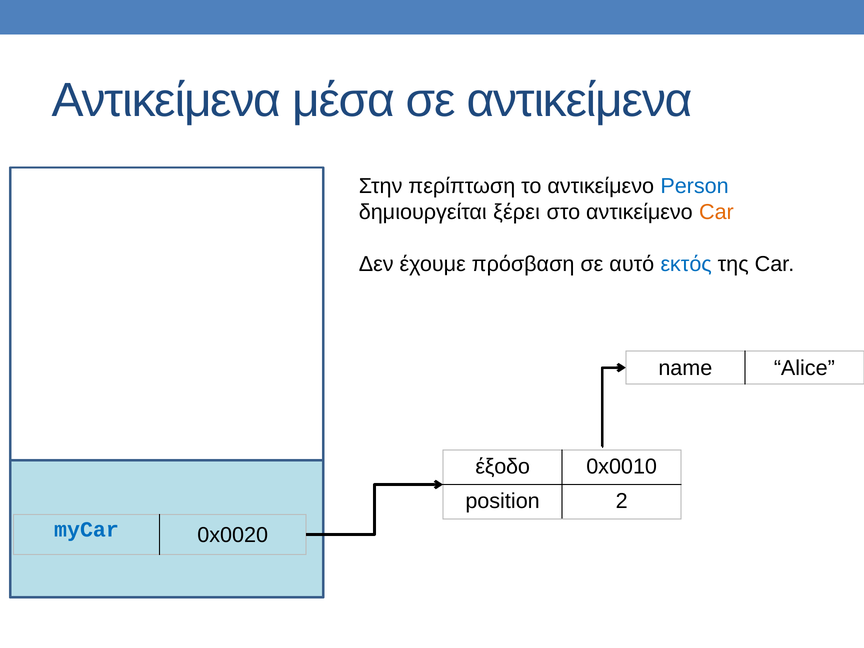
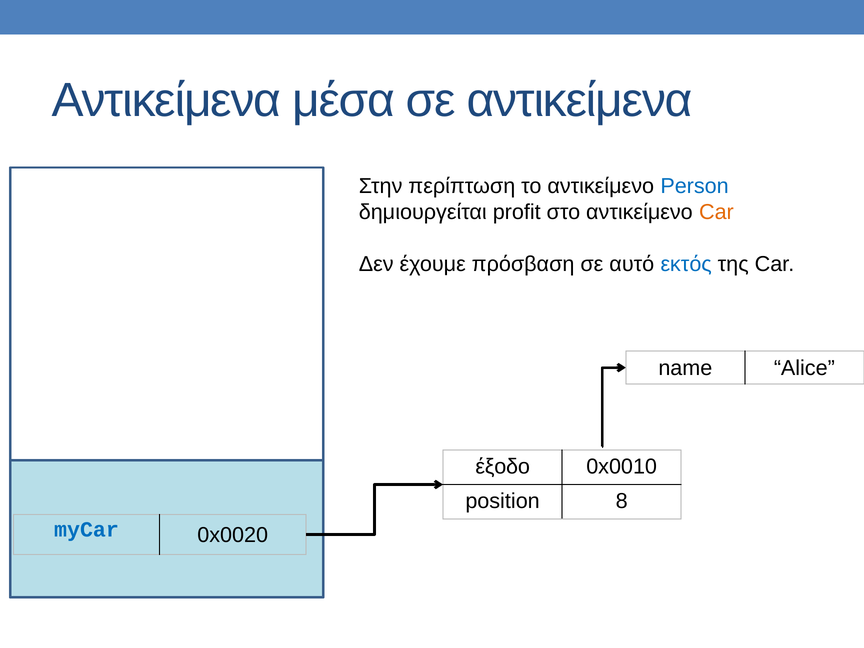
ξέρει: ξέρει -> profit (517, 212)
2: 2 -> 8 (622, 501)
